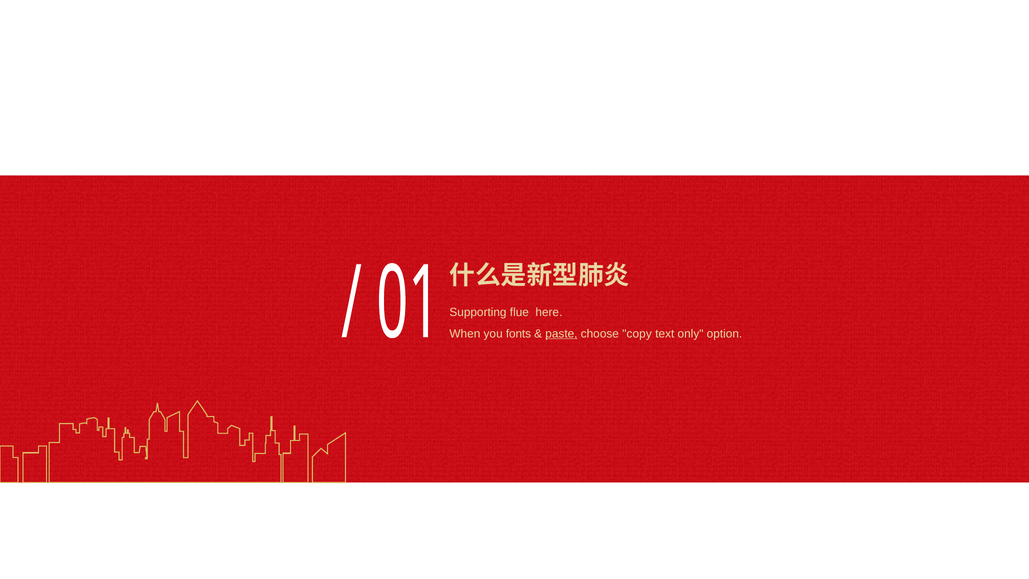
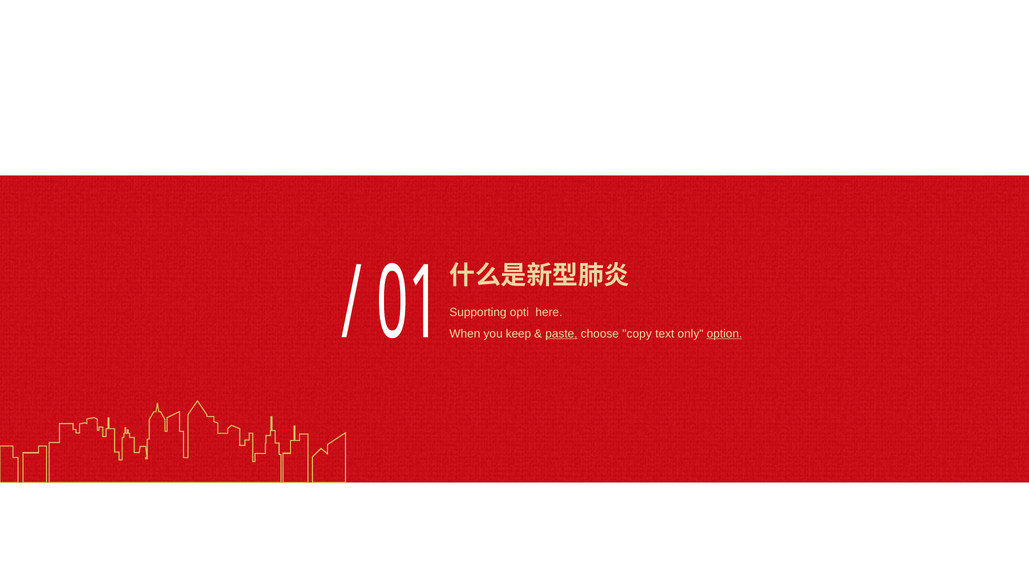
flue: flue -> opti (519, 312)
fonts: fonts -> keep (518, 334)
option underline: none -> present (724, 334)
